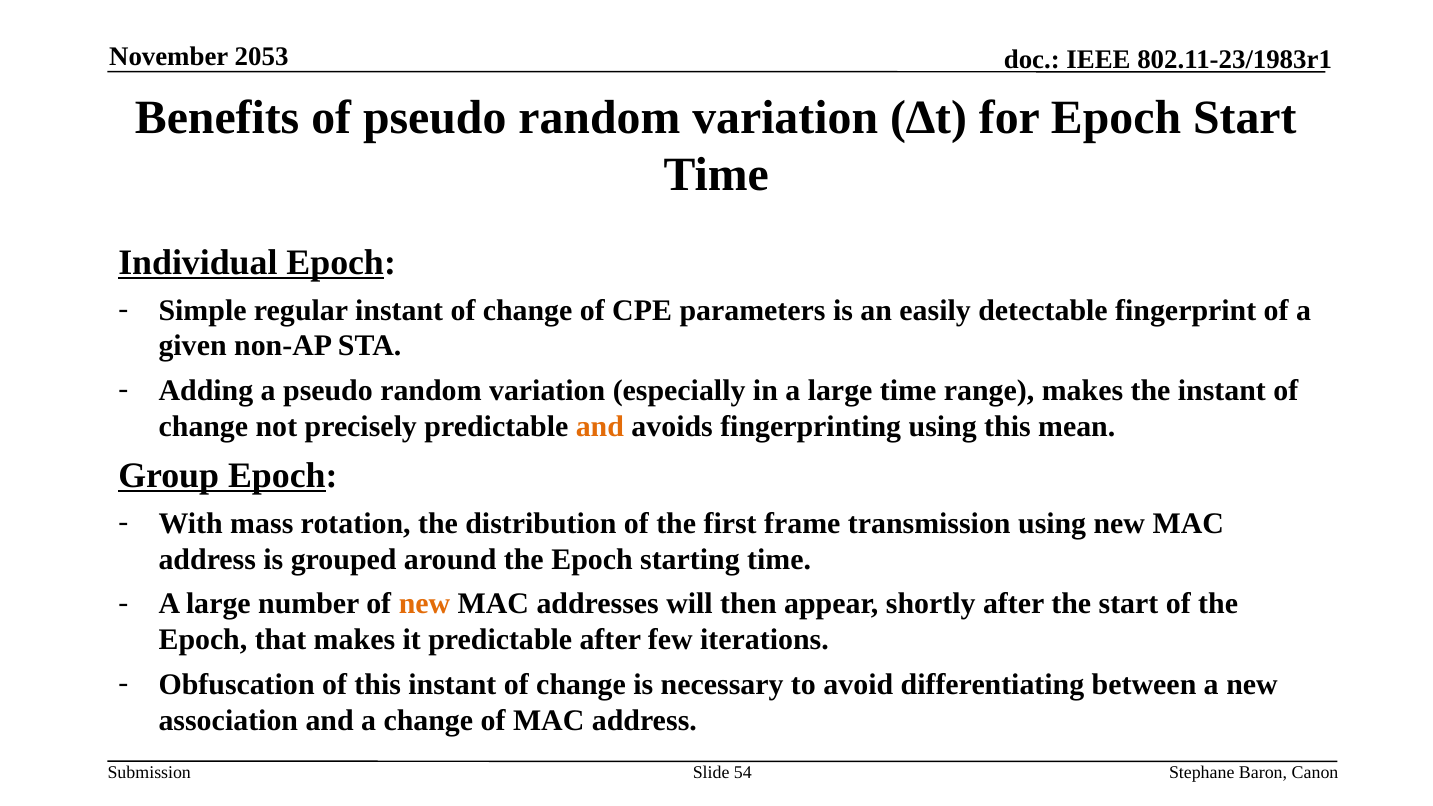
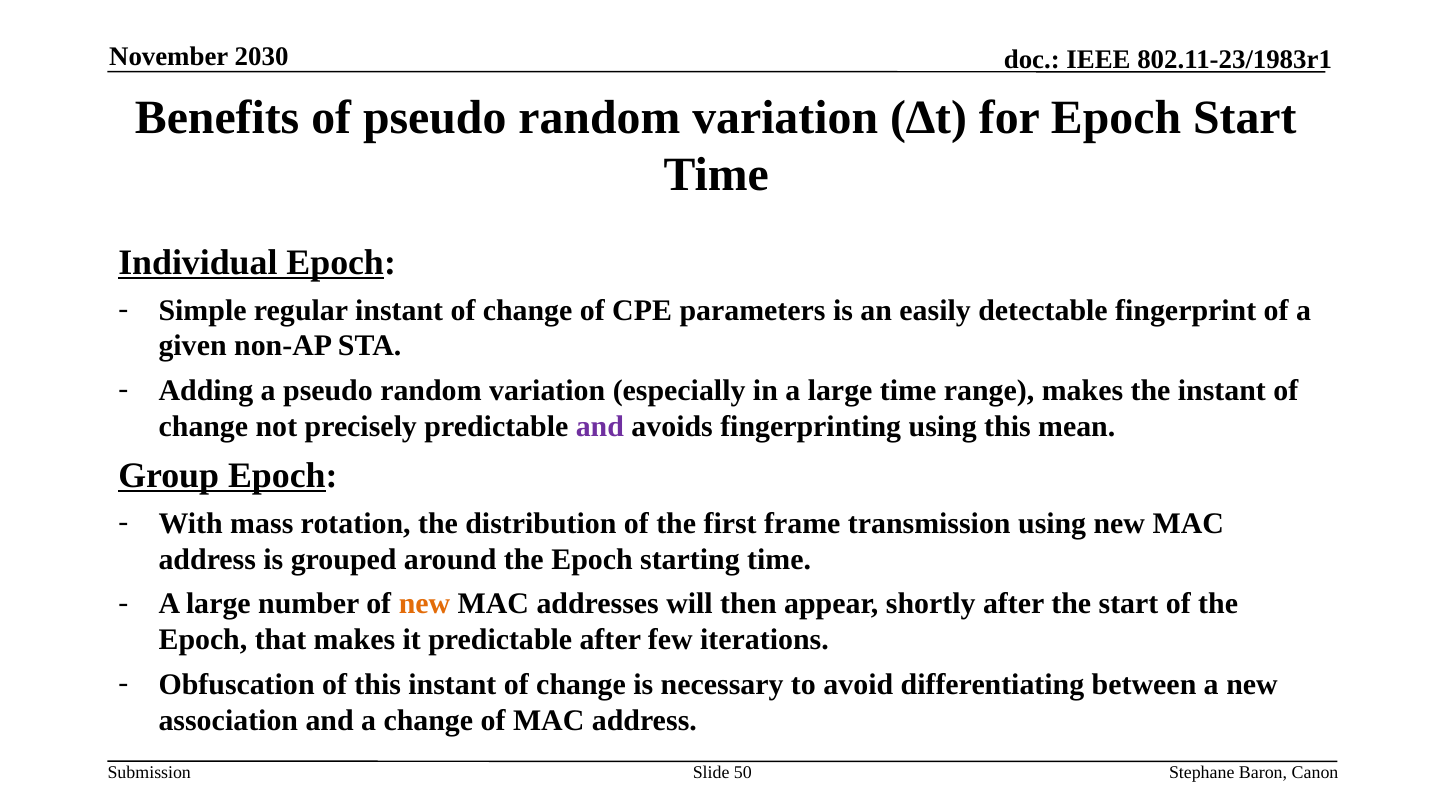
2053: 2053 -> 2030 (262, 57)
and colour: orange -> purple (600, 427)
54: 54 -> 50 (743, 773)
